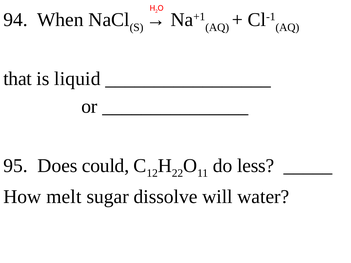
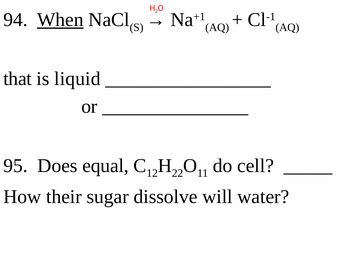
When underline: none -> present (60, 20)
could: could -> equal (106, 166)
less: less -> cell (256, 166)
melt: melt -> their (64, 197)
